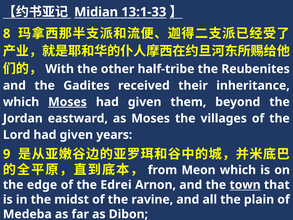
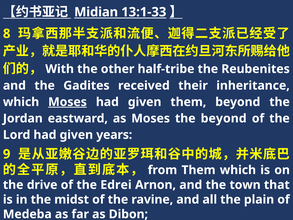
the villages: villages -> beyond (224, 118)
Meon: Meon -> Them (198, 170)
edge: edge -> drive (42, 185)
town underline: present -> none (245, 185)
